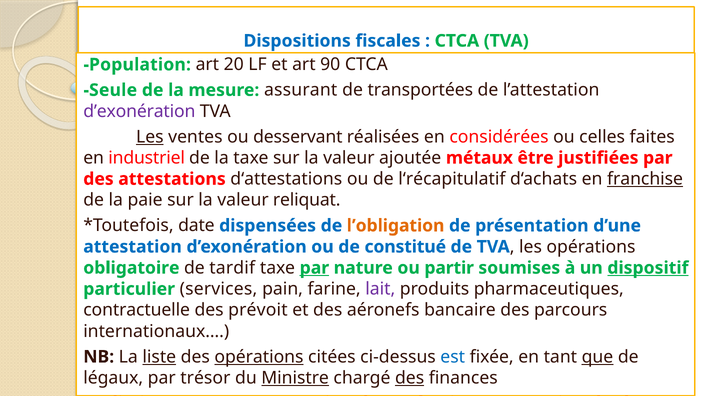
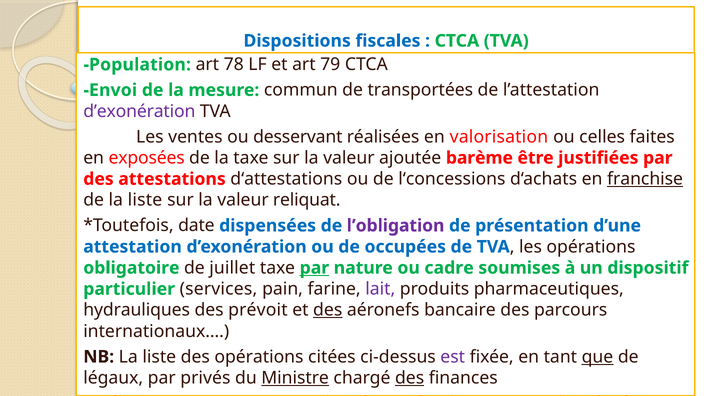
20: 20 -> 78 (234, 65)
90: 90 -> 79 (330, 65)
Seule: Seule -> Envoi (110, 90)
assurant: assurant -> commun (301, 90)
Les underline: present -> none (150, 137)
considérées: considérées -> valorisation (499, 137)
industriel: industriel -> exposées (147, 158)
métaux: métaux -> barème (479, 158)
l‘récapitulatif: l‘récapitulatif -> l‘concessions (452, 179)
de la paie: paie -> liste (145, 200)
l’obligation colour: orange -> purple (396, 226)
constitué: constitué -> occupées (405, 247)
tardif: tardif -> juillet (232, 268)
partir: partir -> cadre (449, 268)
dispositif underline: present -> none (648, 268)
contractuelle: contractuelle -> hydrauliques (137, 310)
des underline: none -> present (328, 310)
liste underline: present -> none (159, 357)
opérations underline: present -> none (259, 357)
est colour: blue -> purple (453, 357)
trésor: trésor -> privés (205, 378)
